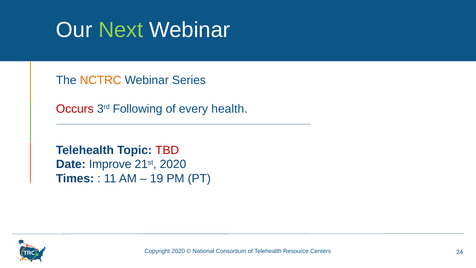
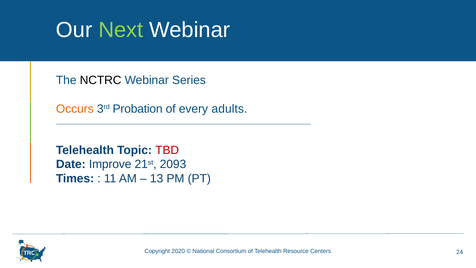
NCTRC colour: orange -> black (101, 80)
Occurs colour: red -> orange (75, 109)
Following: Following -> Probation (138, 109)
health: health -> adults (229, 109)
21st 2020: 2020 -> 2093 (173, 164)
19: 19 -> 13 (157, 179)
